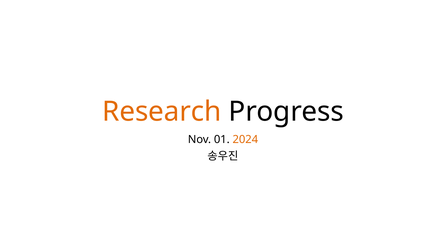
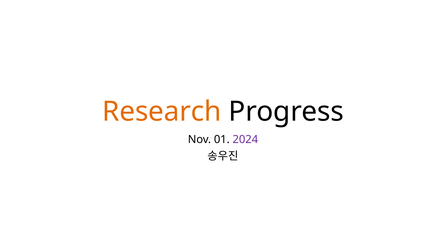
2024 colour: orange -> purple (245, 139)
